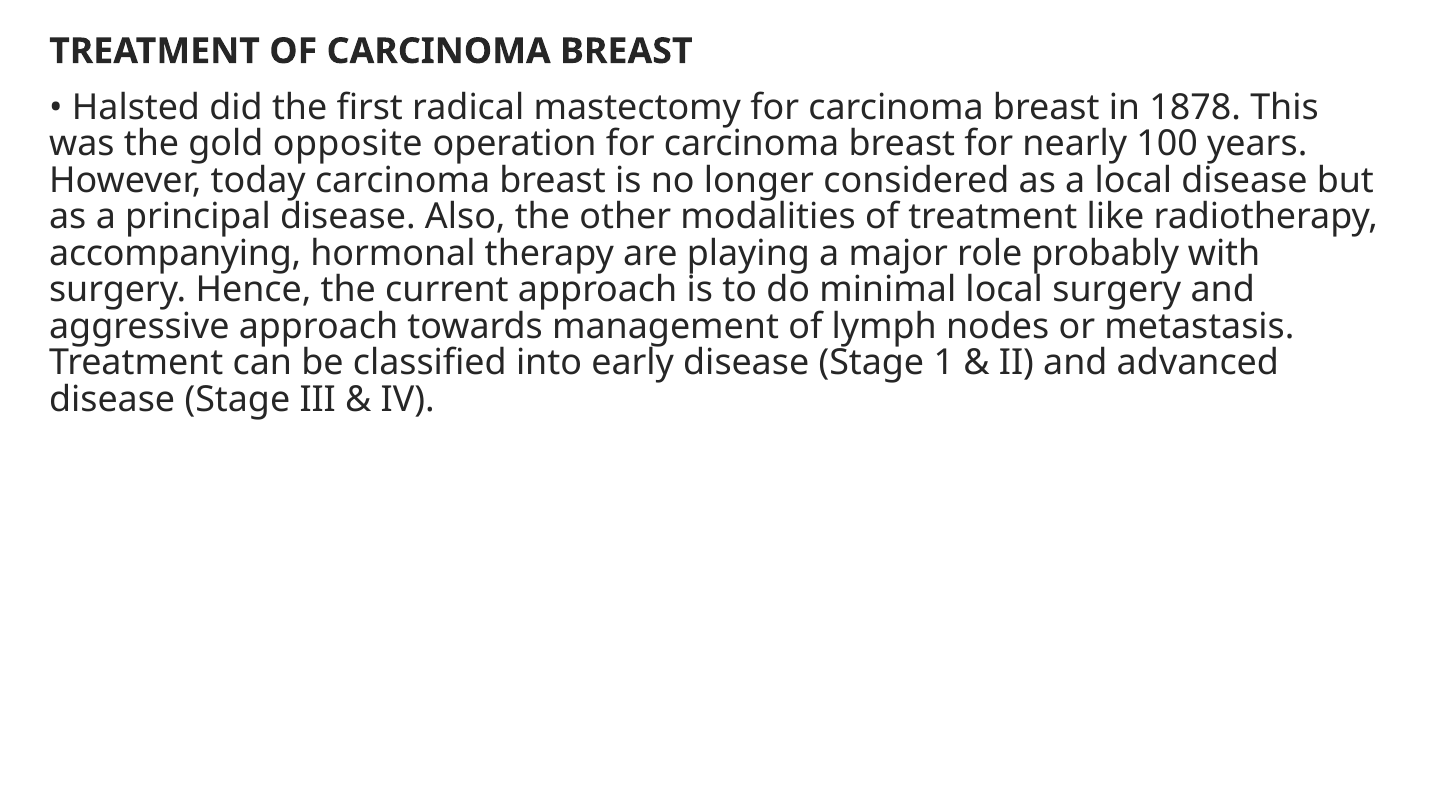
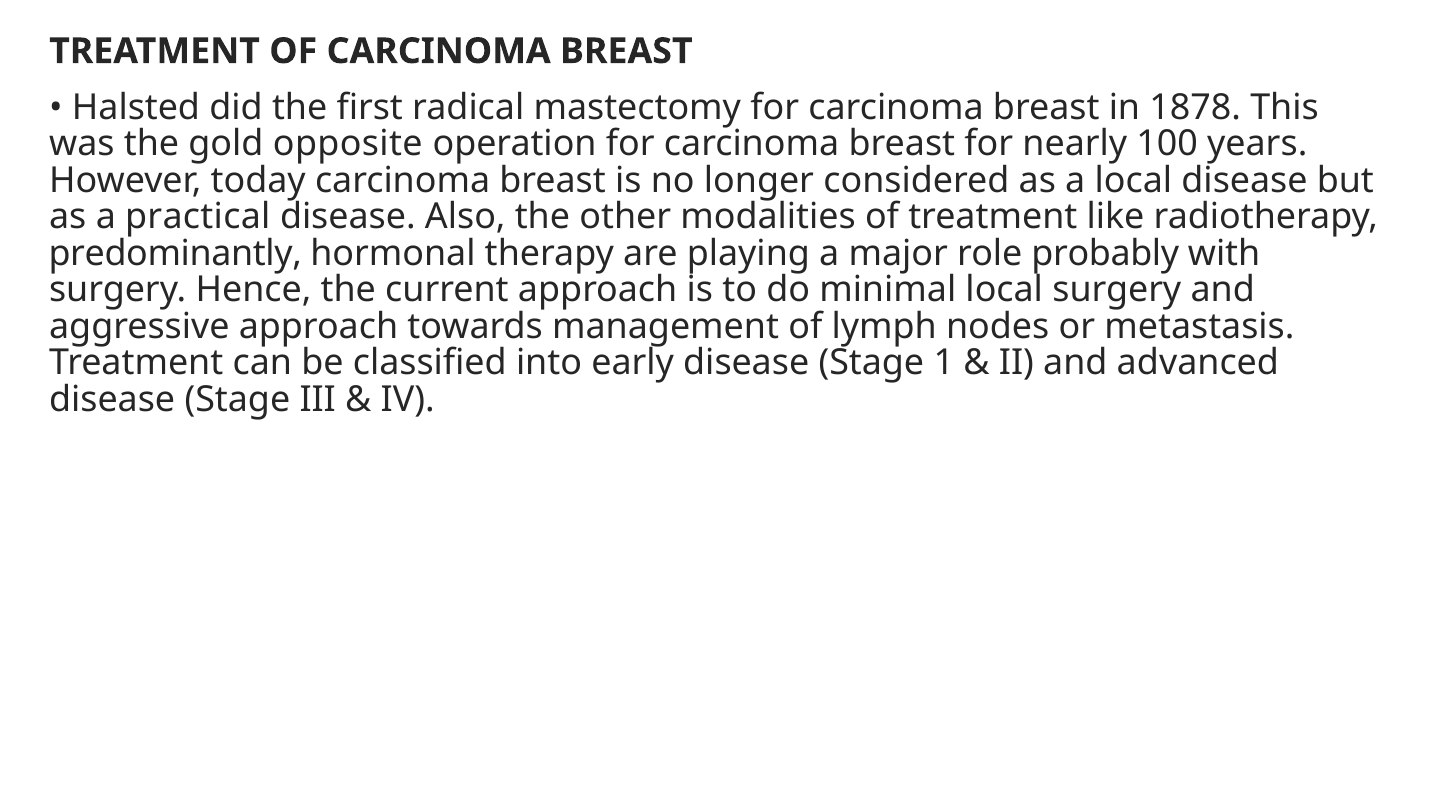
principal: principal -> practical (198, 217)
accompanying: accompanying -> predominantly (175, 253)
